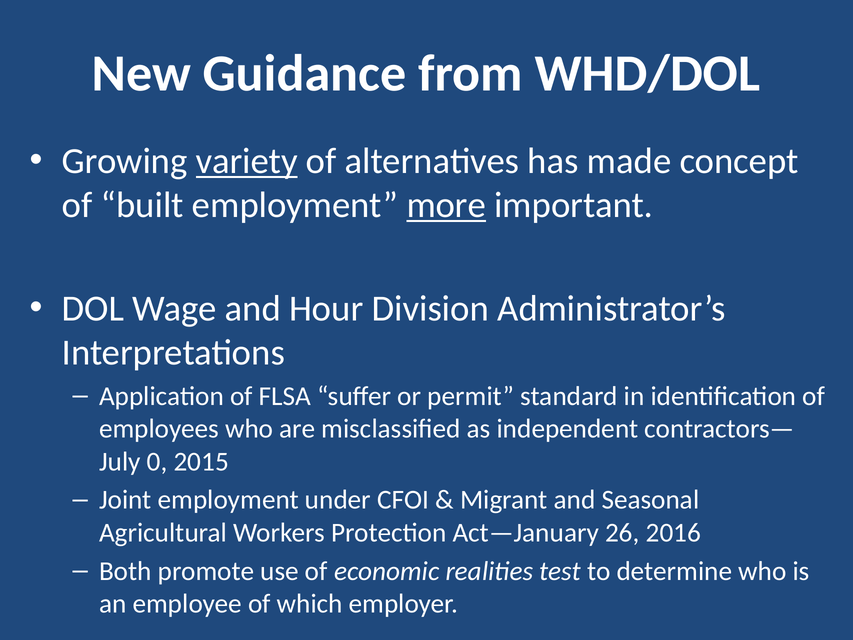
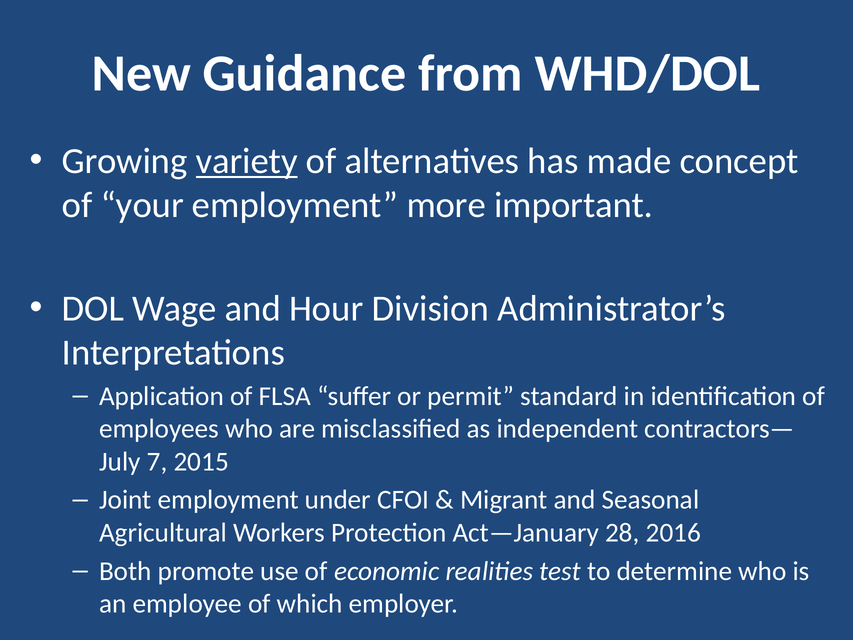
built: built -> your (142, 205)
more underline: present -> none (446, 205)
0: 0 -> 7 (157, 461)
26: 26 -> 28 (622, 532)
